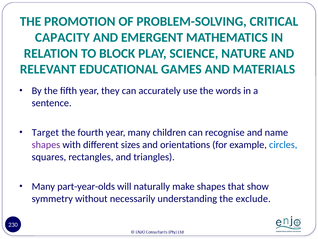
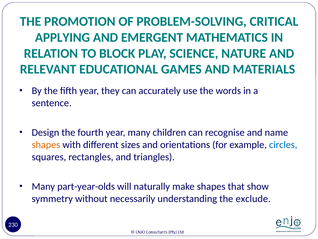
CAPACITY: CAPACITY -> APPLYING (62, 37)
Target: Target -> Design (45, 132)
shapes colour: purple -> orange (46, 144)
